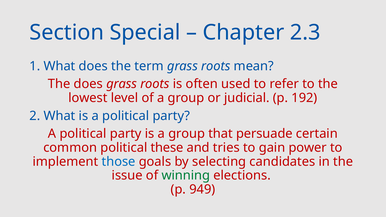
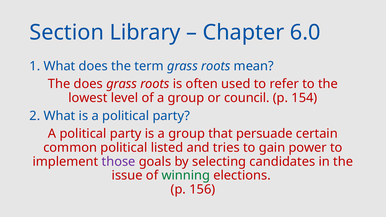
Special: Special -> Library (145, 32)
2.3: 2.3 -> 6.0 (305, 32)
judicial: judicial -> council (247, 98)
192: 192 -> 154 (304, 98)
these: these -> listed (167, 148)
those colour: blue -> purple (119, 162)
949: 949 -> 156 (202, 189)
